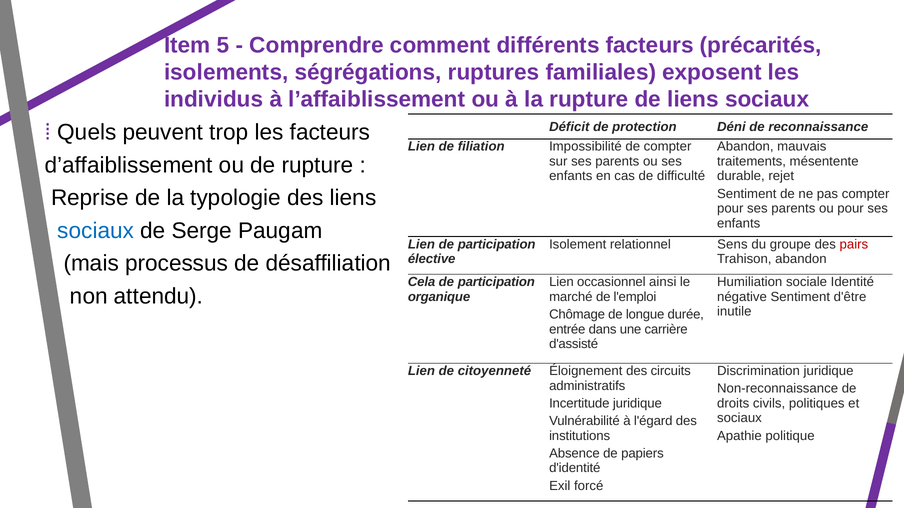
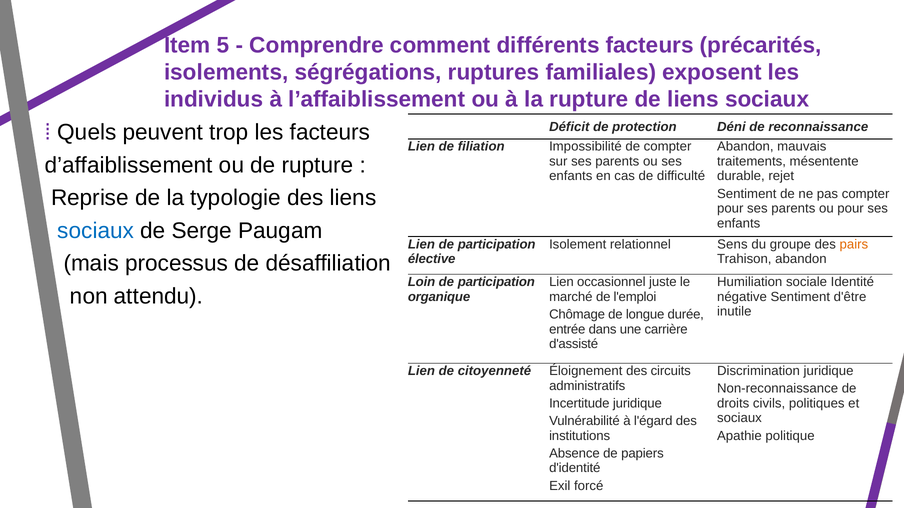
pairs colour: red -> orange (854, 244)
Cela: Cela -> Loin (422, 282)
ainsi: ainsi -> juste (663, 282)
